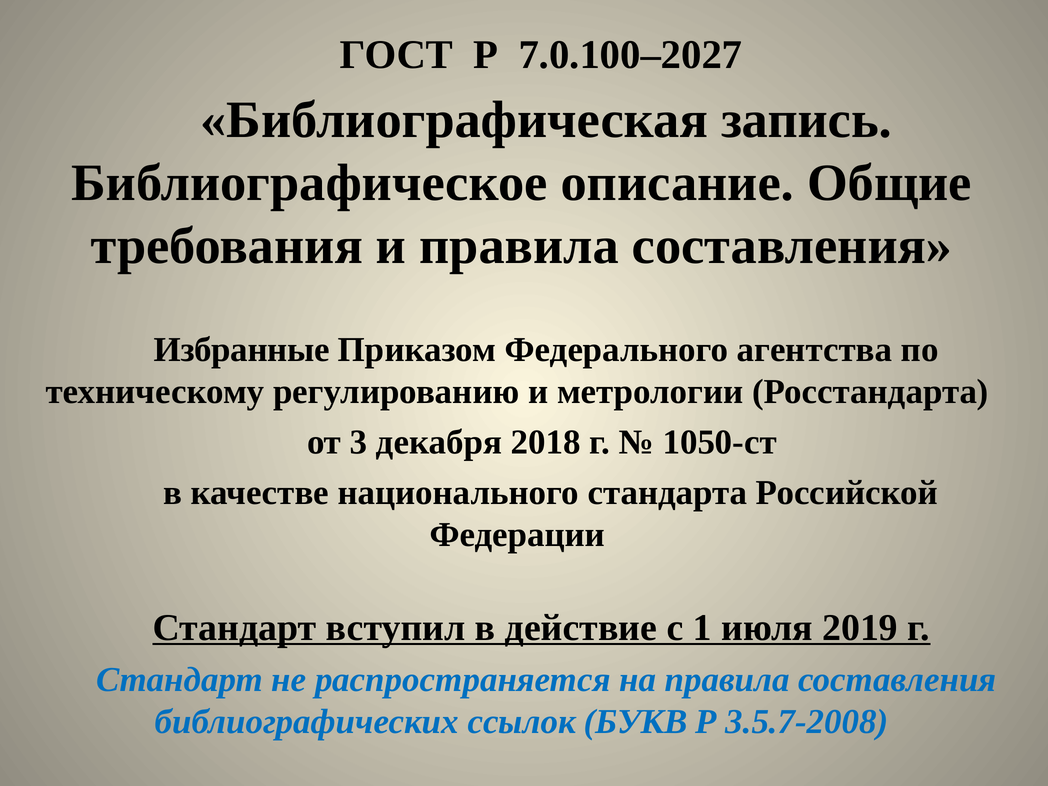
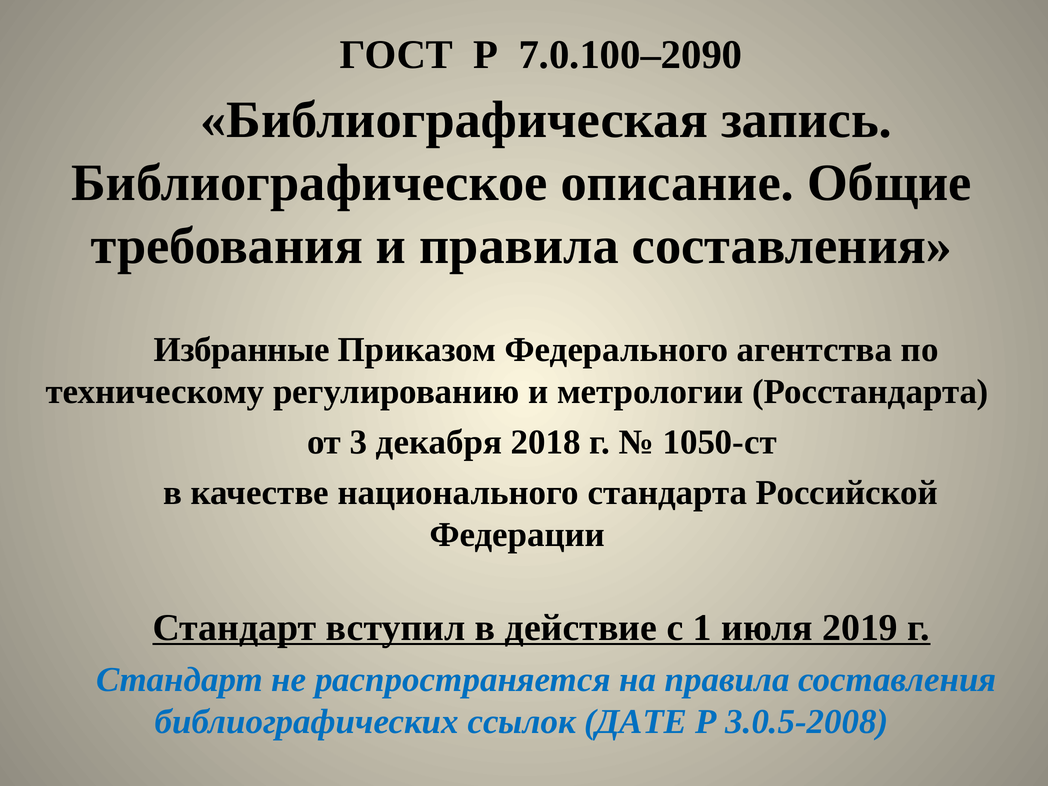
7.0.100–2027: 7.0.100–2027 -> 7.0.100–2090 (631, 55)
БУКВ: БУКВ -> ДАТЕ (636, 722)
3.5.7-2008: 3.5.7-2008 -> 3.0.5-2008 (807, 722)
